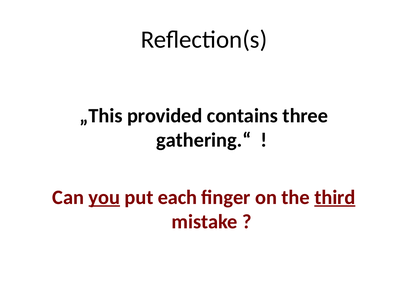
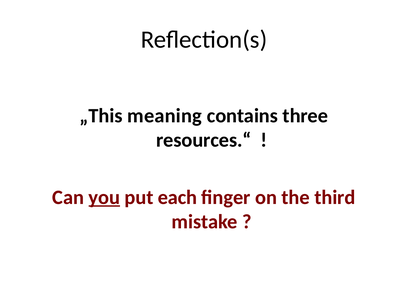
provided: provided -> meaning (165, 116)
gathering.“: gathering.“ -> resources.“ (204, 140)
third underline: present -> none (335, 197)
